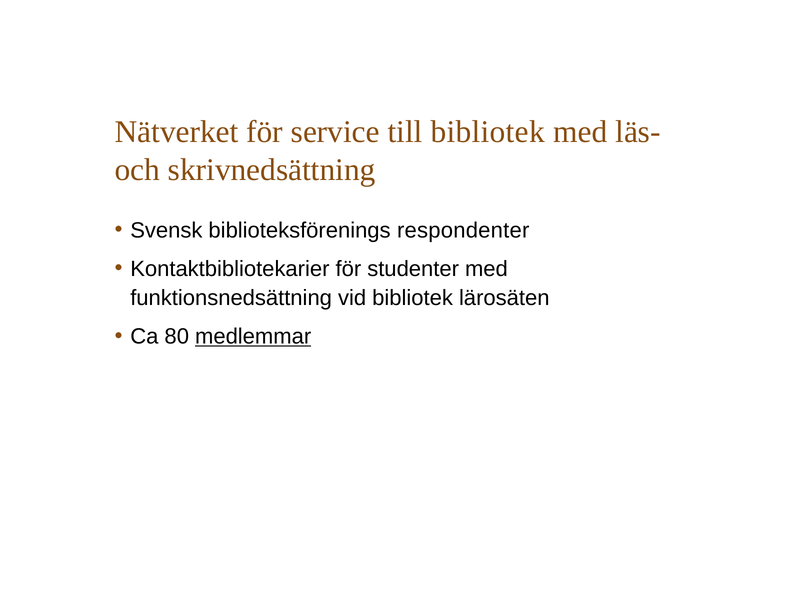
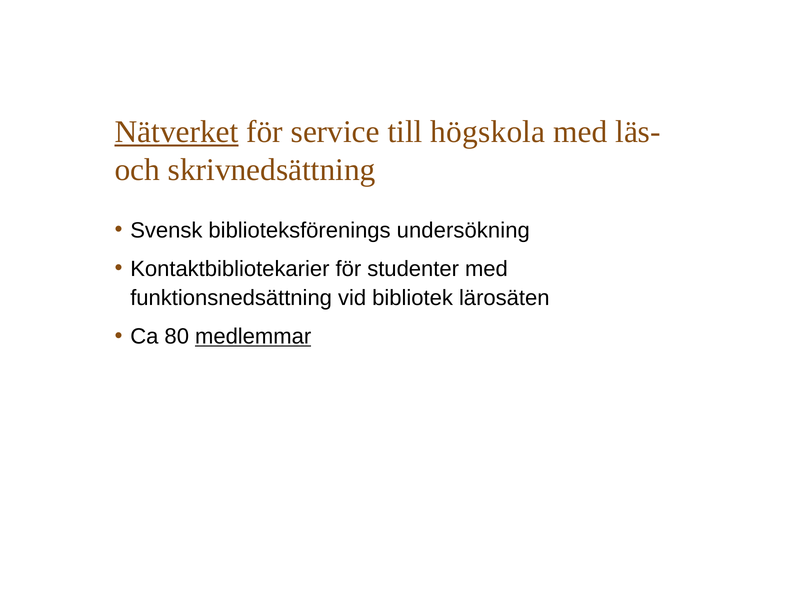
Nätverket underline: none -> present (177, 132)
till bibliotek: bibliotek -> högskola (488, 132)
respondenter: respondenter -> undersökning (463, 230)
